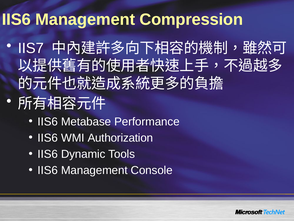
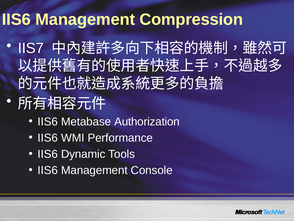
Performance: Performance -> Authorization (147, 121)
Authorization: Authorization -> Performance (120, 138)
